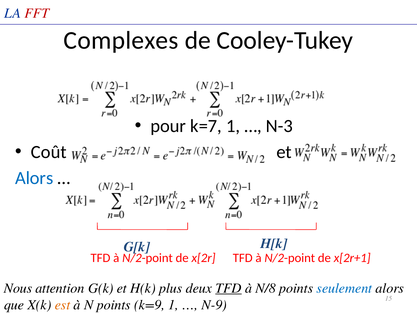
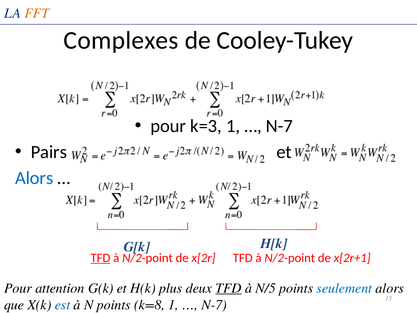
FFT colour: red -> orange (37, 13)
k=7: k=7 -> k=3 (206, 126)
N-3: N-3 -> N-7 (279, 126)
Coût: Coût -> Pairs (49, 152)
TFD underline: none -> present (100, 258)
Nous: Nous -> Pour (18, 288)
N/8: N/8 -> N/5 (266, 288)
est colour: orange -> blue (63, 305)
k=9: k=9 -> k=8 (150, 305)
N-9: N-9 -> N-7 (214, 305)
